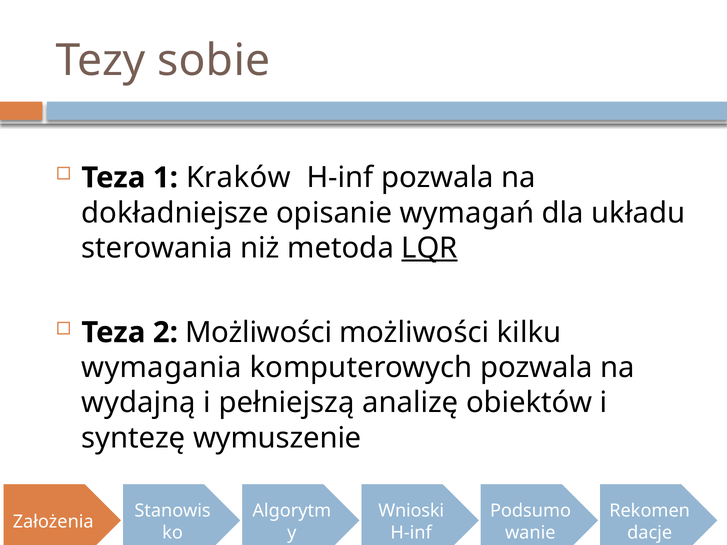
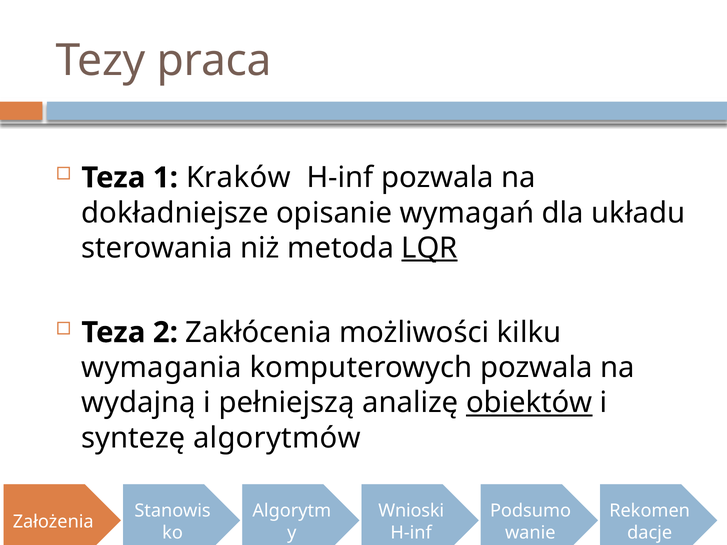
sobie: sobie -> praca (214, 61)
2 Możliwości: Możliwości -> Zakłócenia (259, 333)
obiektów underline: none -> present (529, 403)
wymuszenie: wymuszenie -> algorytmów (277, 438)
